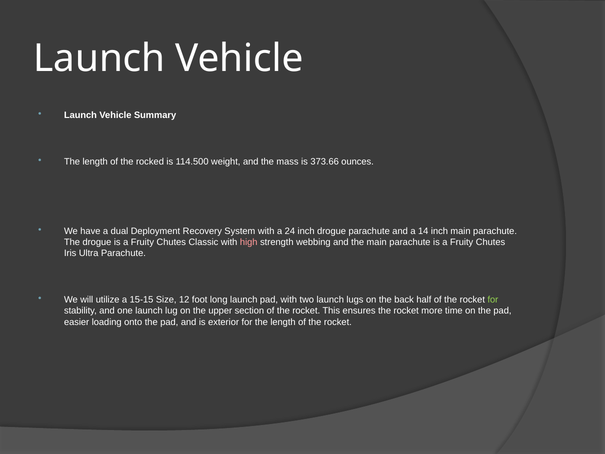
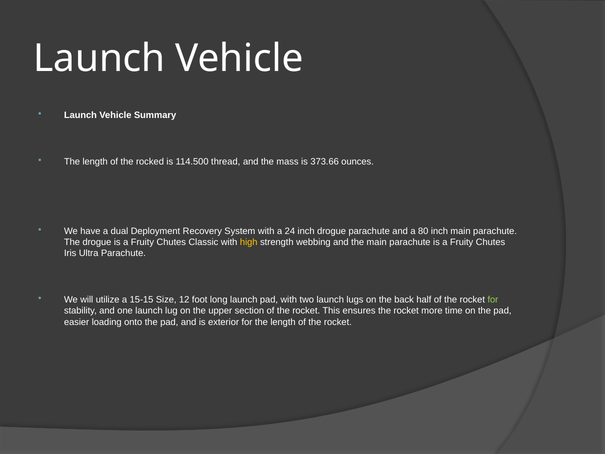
weight: weight -> thread (226, 161)
14: 14 -> 80 (423, 231)
high colour: pink -> yellow (249, 242)
